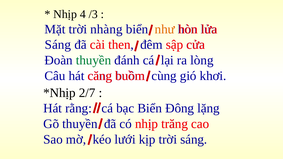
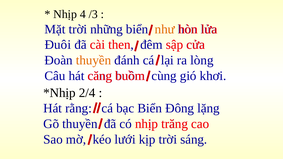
nhàng: nhàng -> những (107, 29)
Sáng: Sáng -> Đuôi (58, 45)
thuyền colour: green -> orange (94, 60)
2/7: 2/7 -> 2/4 (87, 93)
